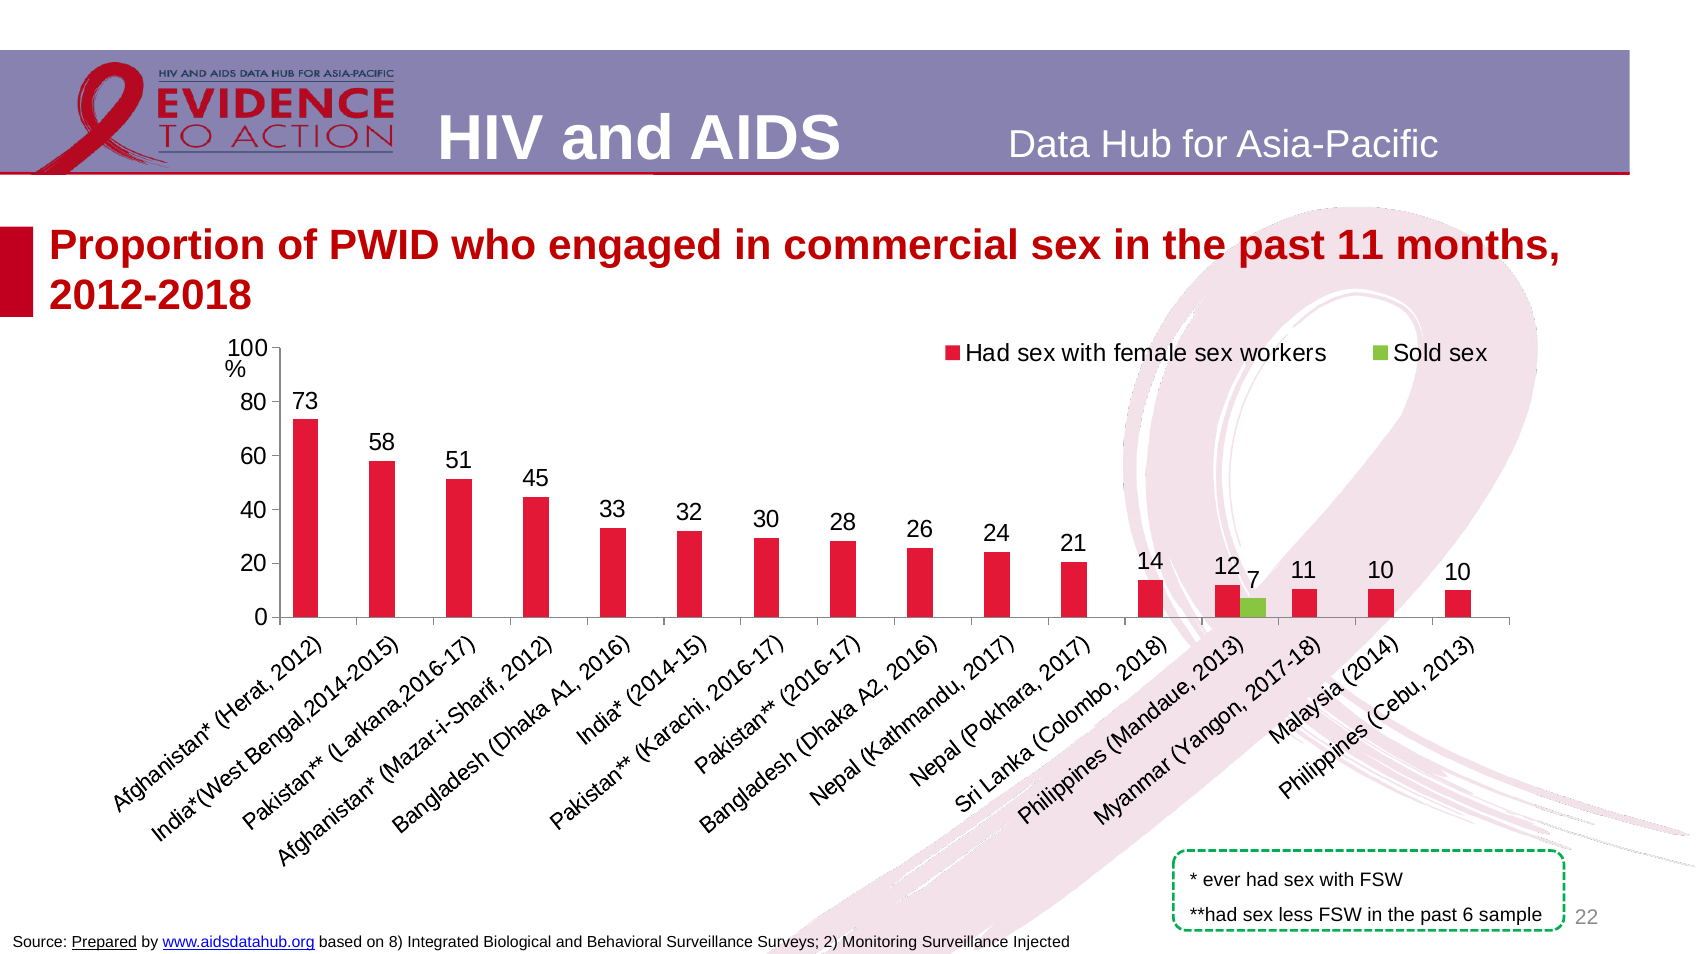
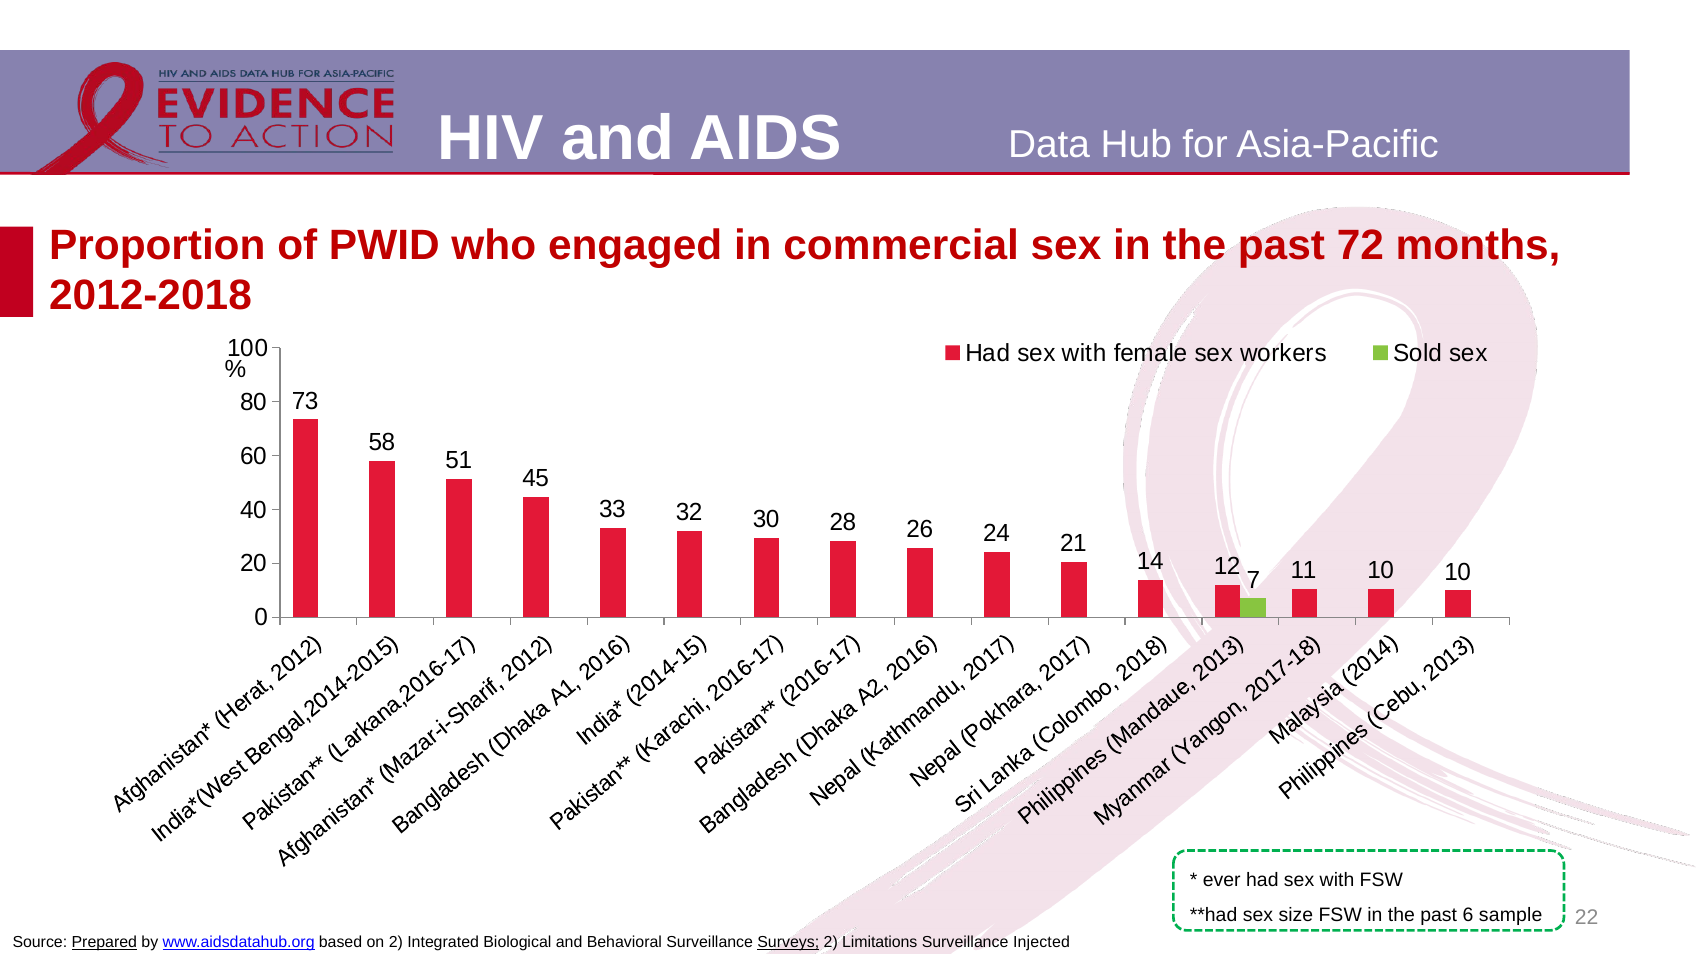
past 11: 11 -> 72 (1360, 245)
less: less -> size (1296, 915)
on 8: 8 -> 2 (396, 943)
Surveys underline: none -> present (788, 943)
Monitoring: Monitoring -> Limitations (880, 943)
